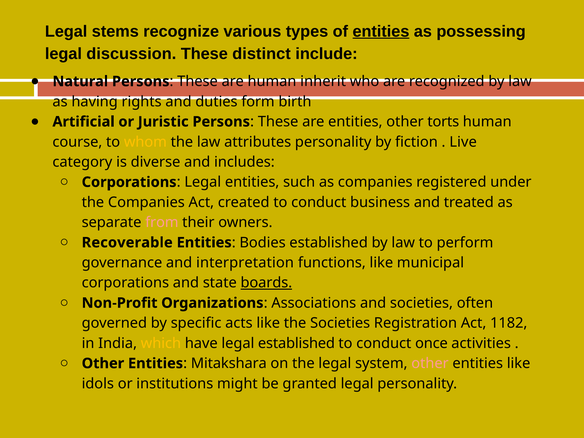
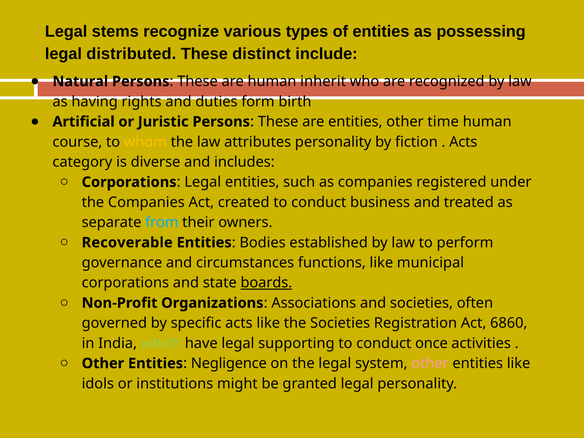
entities underline: present -> none (381, 31)
discussion: discussion -> distributed (131, 54)
torts: torts -> time (443, 122)
Live: Live -> Acts (463, 142)
from colour: pink -> light blue (162, 222)
interpretation: interpretation -> circumstances (245, 263)
1182: 1182 -> 6860 (509, 323)
which colour: yellow -> light green (161, 343)
legal established: established -> supporting (296, 343)
Mitakshara: Mitakshara -> Negligence (229, 363)
